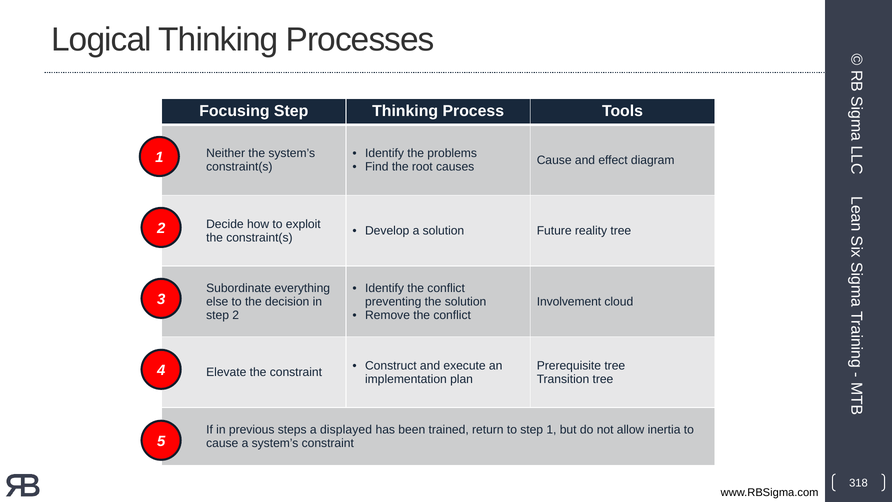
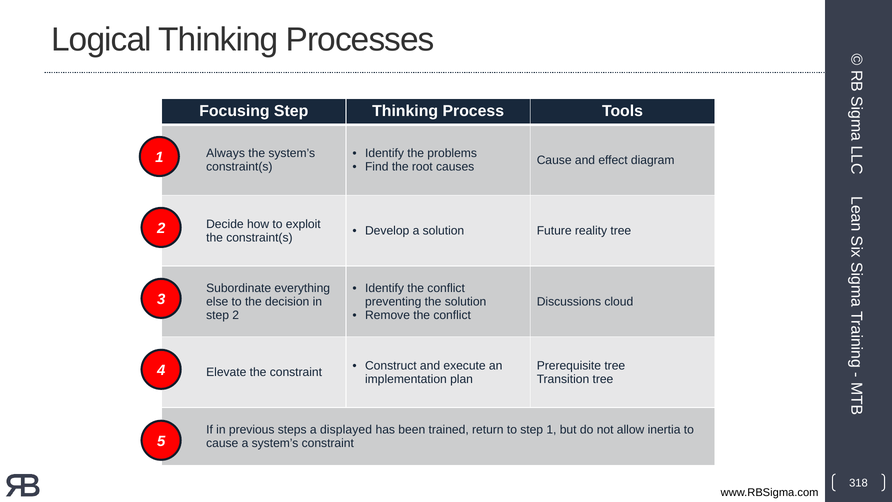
Neither: Neither -> Always (226, 153)
Involvement: Involvement -> Discussions (569, 301)
